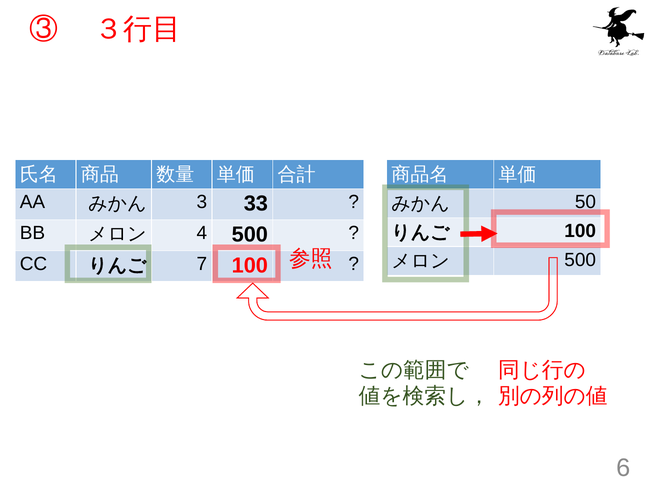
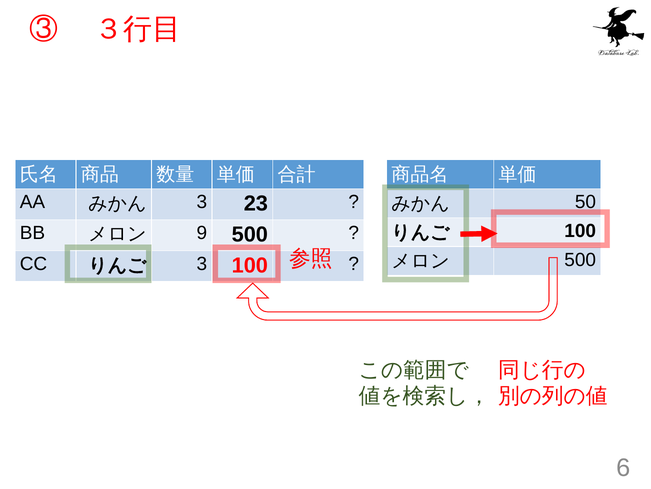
33: 33 -> 23 (256, 203)
4: 4 -> 9 (202, 233)
7: 7 -> 3 (202, 264)
